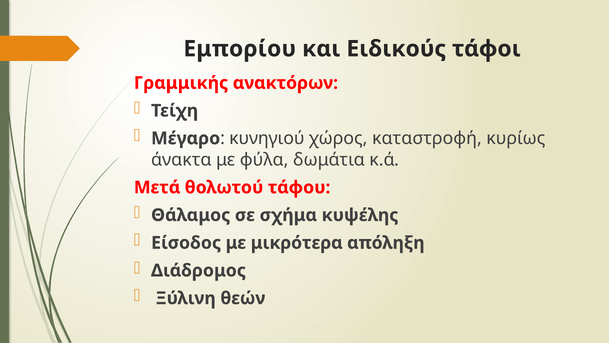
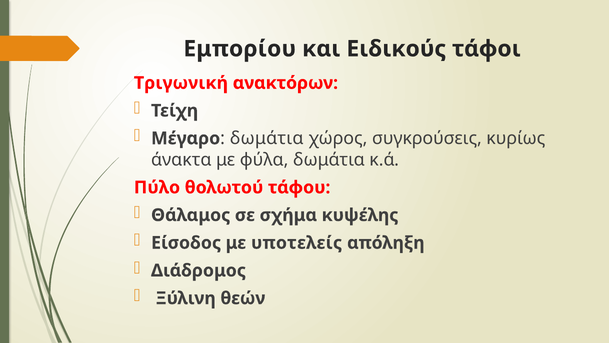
Γραμμικής: Γραμμικής -> Τριγωνική (181, 83)
κυνηγιού: κυνηγιού -> δωμάτια (267, 138)
καταστροφή: καταστροφή -> συγκρούσεις (427, 138)
Μετά: Μετά -> Πύλο (157, 187)
μικρότερα: μικρότερα -> υποτελείς (297, 243)
